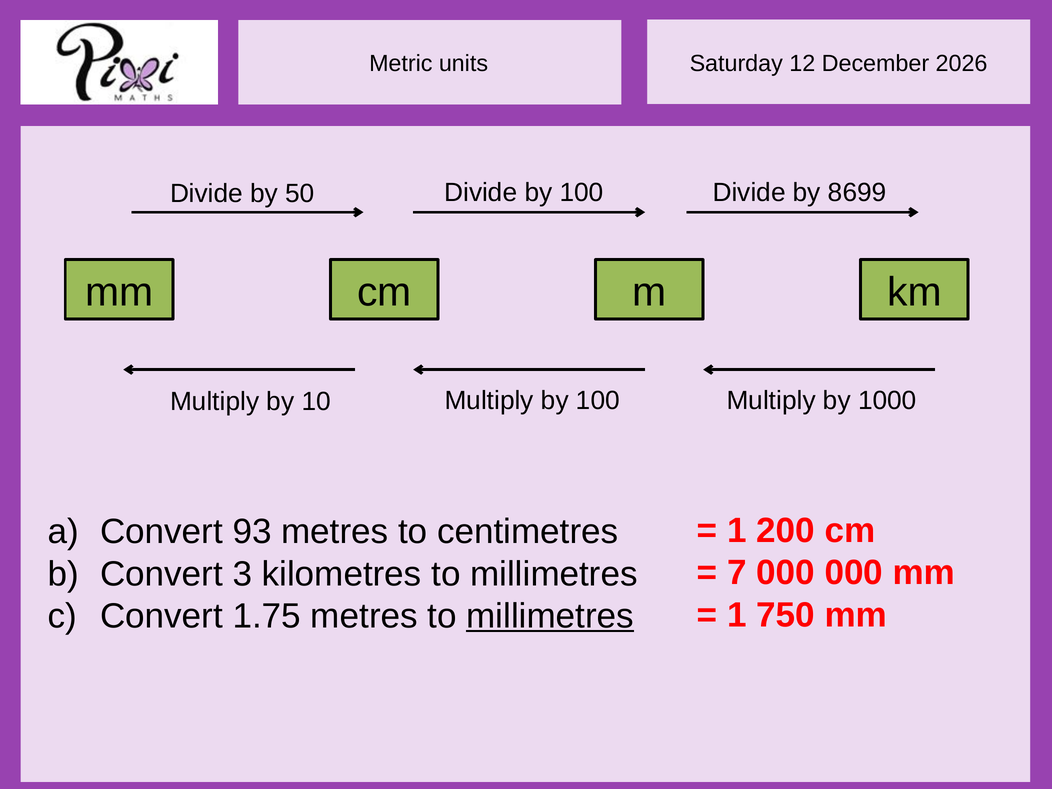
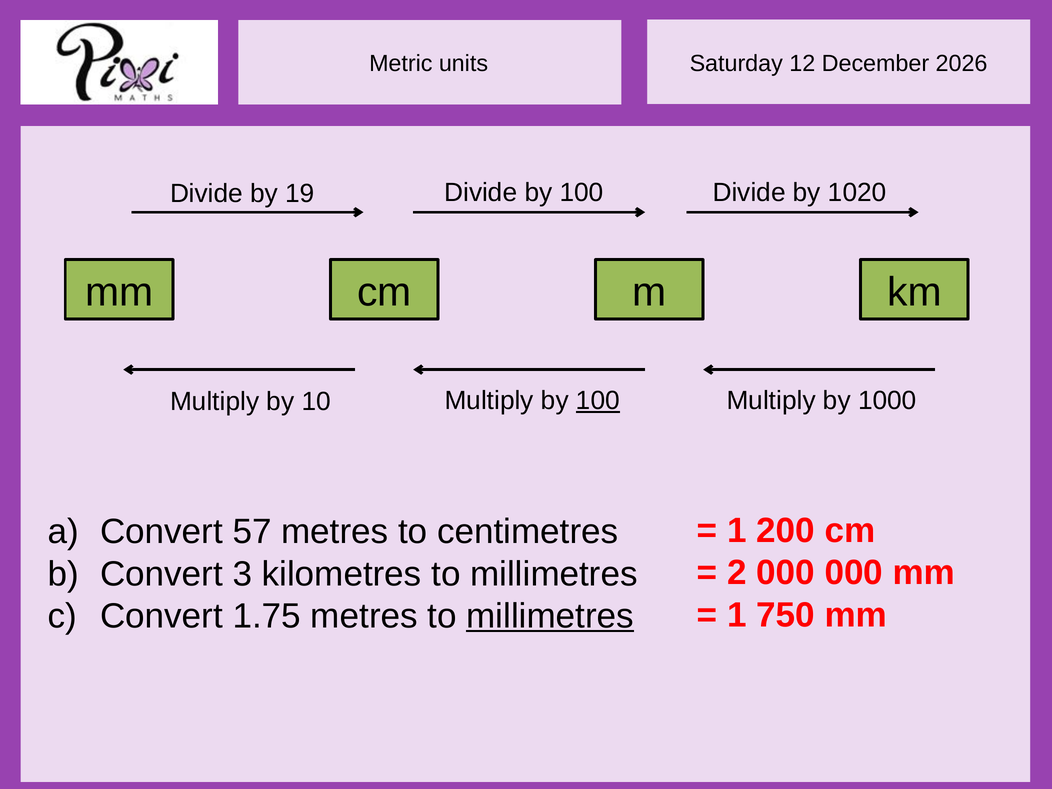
50: 50 -> 19 (300, 194)
8699: 8699 -> 1020 (857, 193)
100 underline: none -> present (598, 401)
93: 93 -> 57 (252, 532)
7: 7 -> 2 (737, 573)
